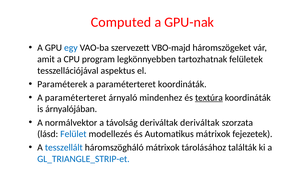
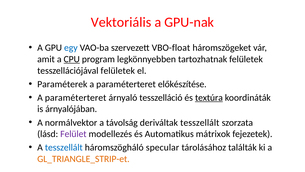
Computed: Computed -> Vektoriális (121, 22)
VBO-majd: VBO-majd -> VBO-float (171, 48)
CPU underline: none -> present (72, 59)
tesszellációjával aspektus: aspektus -> felületek (118, 70)
paraméterteret koordináták: koordináták -> előkészítése (182, 84)
mindenhez: mindenhez -> tesszelláció (161, 97)
deriváltak deriváltak: deriváltak -> tesszellált (200, 122)
Felület colour: blue -> purple (73, 134)
háromszögháló mátrixok: mátrixok -> specular (163, 147)
GL_TRIANGLE_STRIP-et colour: blue -> orange (83, 159)
